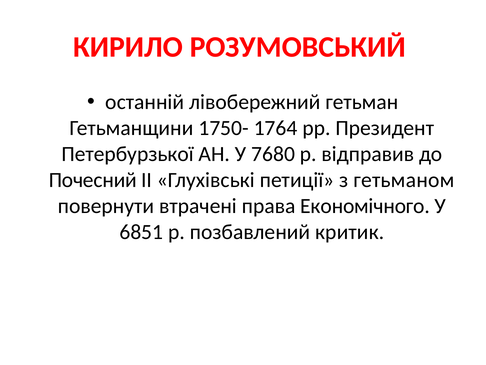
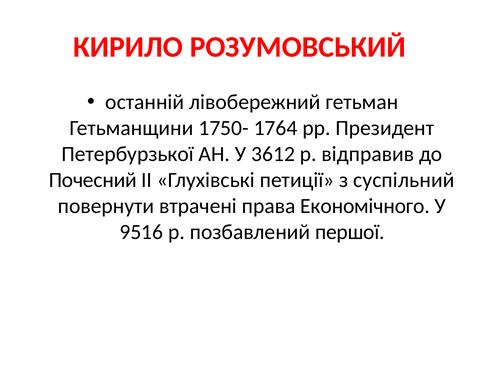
7680: 7680 -> 3612 (273, 154)
гетьманом: гетьманом -> суспільний (404, 180)
6851: 6851 -> 9516 (141, 232)
критик: критик -> першої (350, 232)
